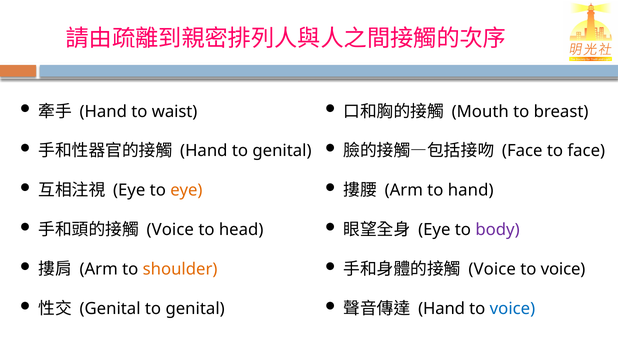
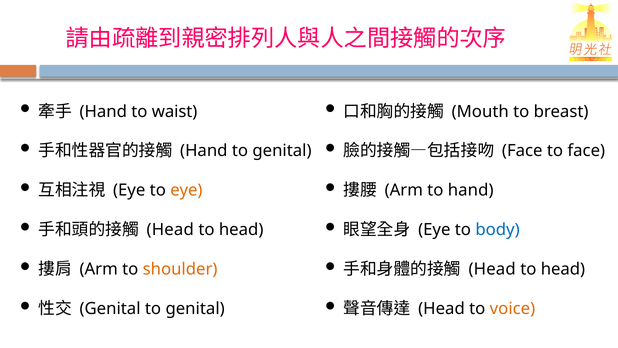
Voice: Voice -> Head (170, 229)
body colour: purple -> blue (498, 229)
Voice: Voice -> Head (492, 269)
voice: voice -> head (563, 269)
Hand: Hand -> Head (441, 308)
voice colour: blue -> orange (512, 308)
